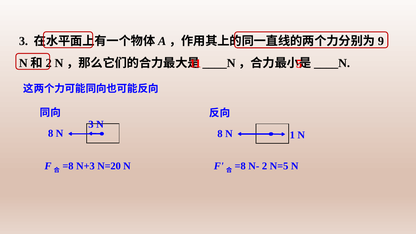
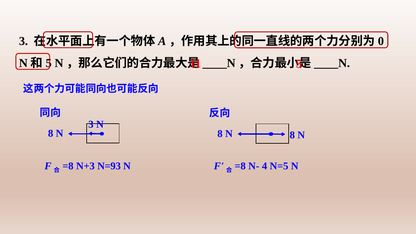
9: 9 -> 0 (381, 41)
2: 2 -> 5 (49, 63)
N 1: 1 -> 8 (292, 135)
N=20: N=20 -> N=93 (109, 166)
N- 2: 2 -> 4 (265, 166)
